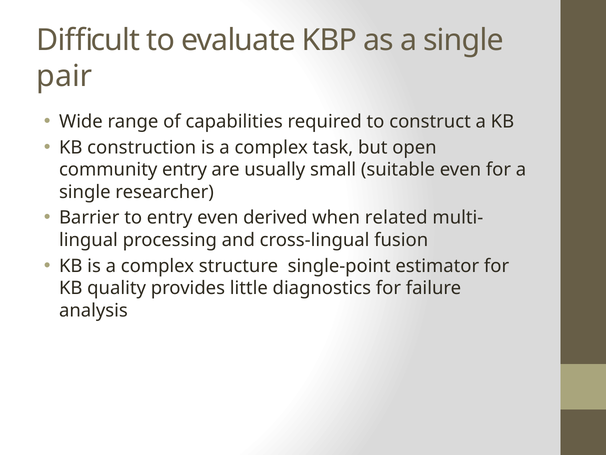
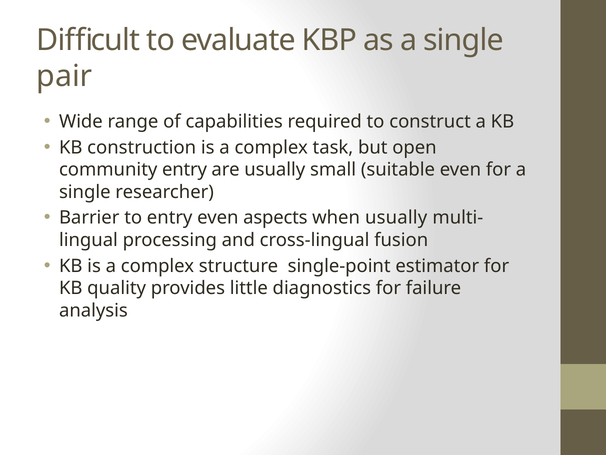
derived: derived -> aspects (275, 218)
when related: related -> usually (396, 218)
